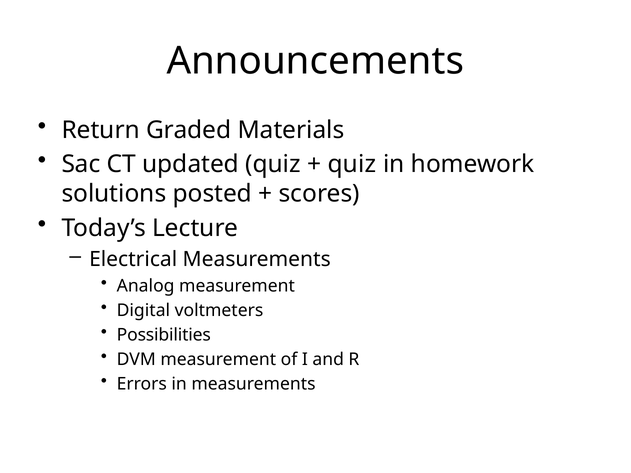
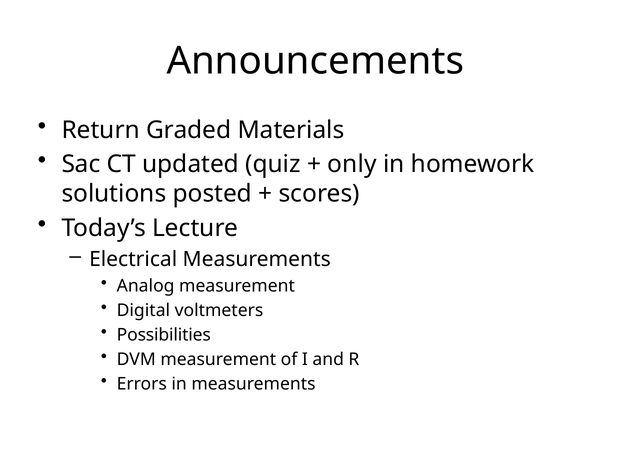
quiz: quiz -> only (352, 164)
